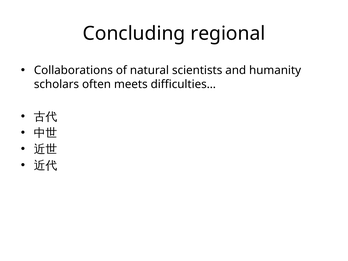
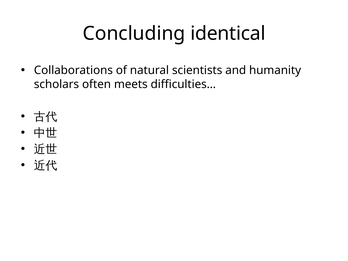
regional: regional -> identical (228, 34)
